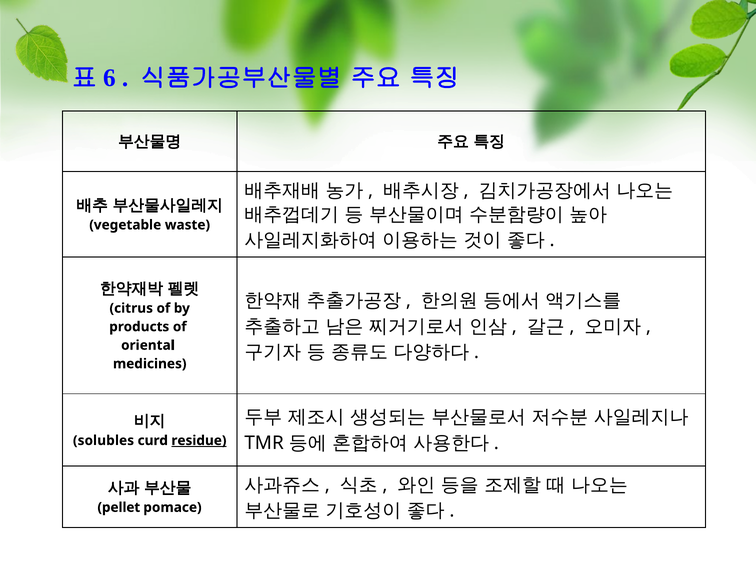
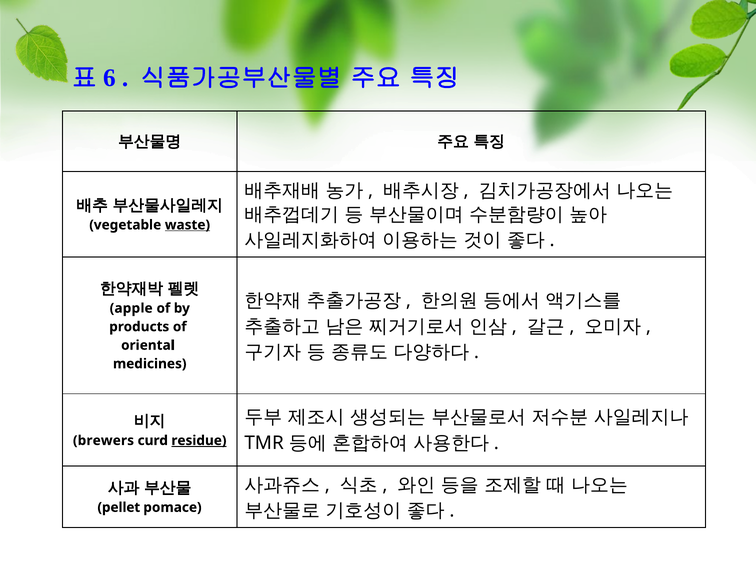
waste underline: none -> present (187, 225)
citrus: citrus -> apple (131, 308)
solubles: solubles -> brewers (103, 441)
